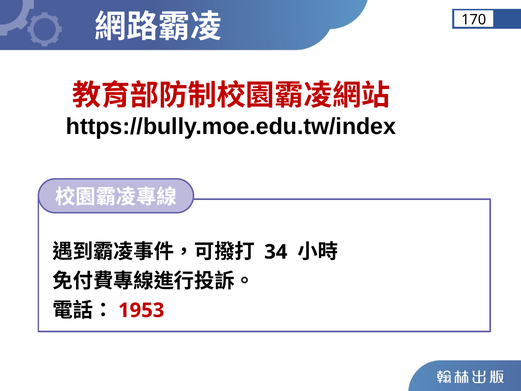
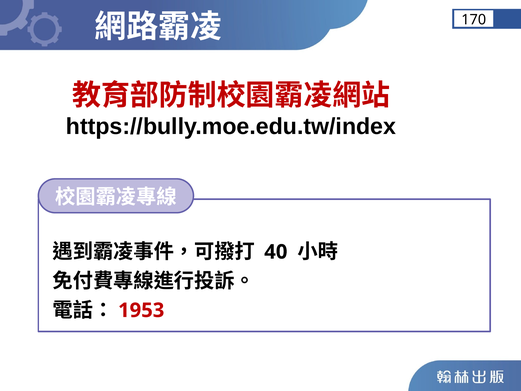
34: 34 -> 40 (276, 252)
